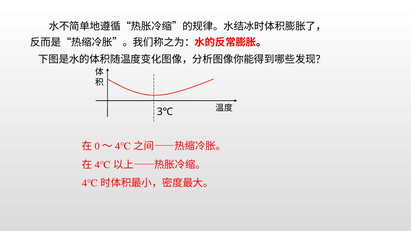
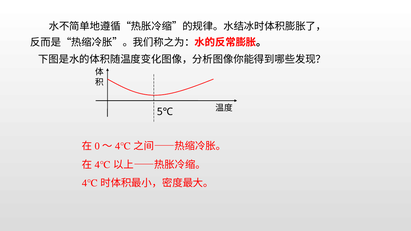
3℃: 3℃ -> 5℃ (165, 112)
